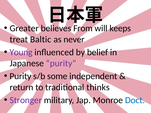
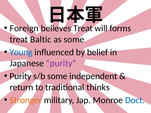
Greater: Greater -> Foreign (24, 28)
believes From: From -> Treat (83, 28)
keeps: keeps -> forms (120, 28)
as never: never -> some (74, 39)
Young colour: purple -> blue (21, 52)
Stronger colour: purple -> orange (26, 100)
